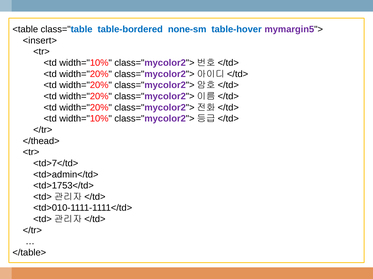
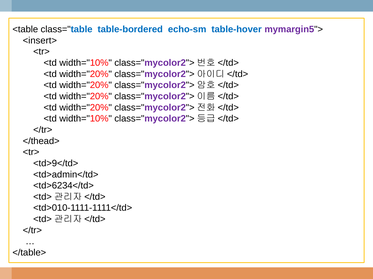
none-sm: none-sm -> echo-sm (187, 29)
<td>7</td>: <td>7</td> -> <td>9</td> (56, 164)
<td>1753</td>: <td>1753</td> -> <td>6234</td> (63, 186)
